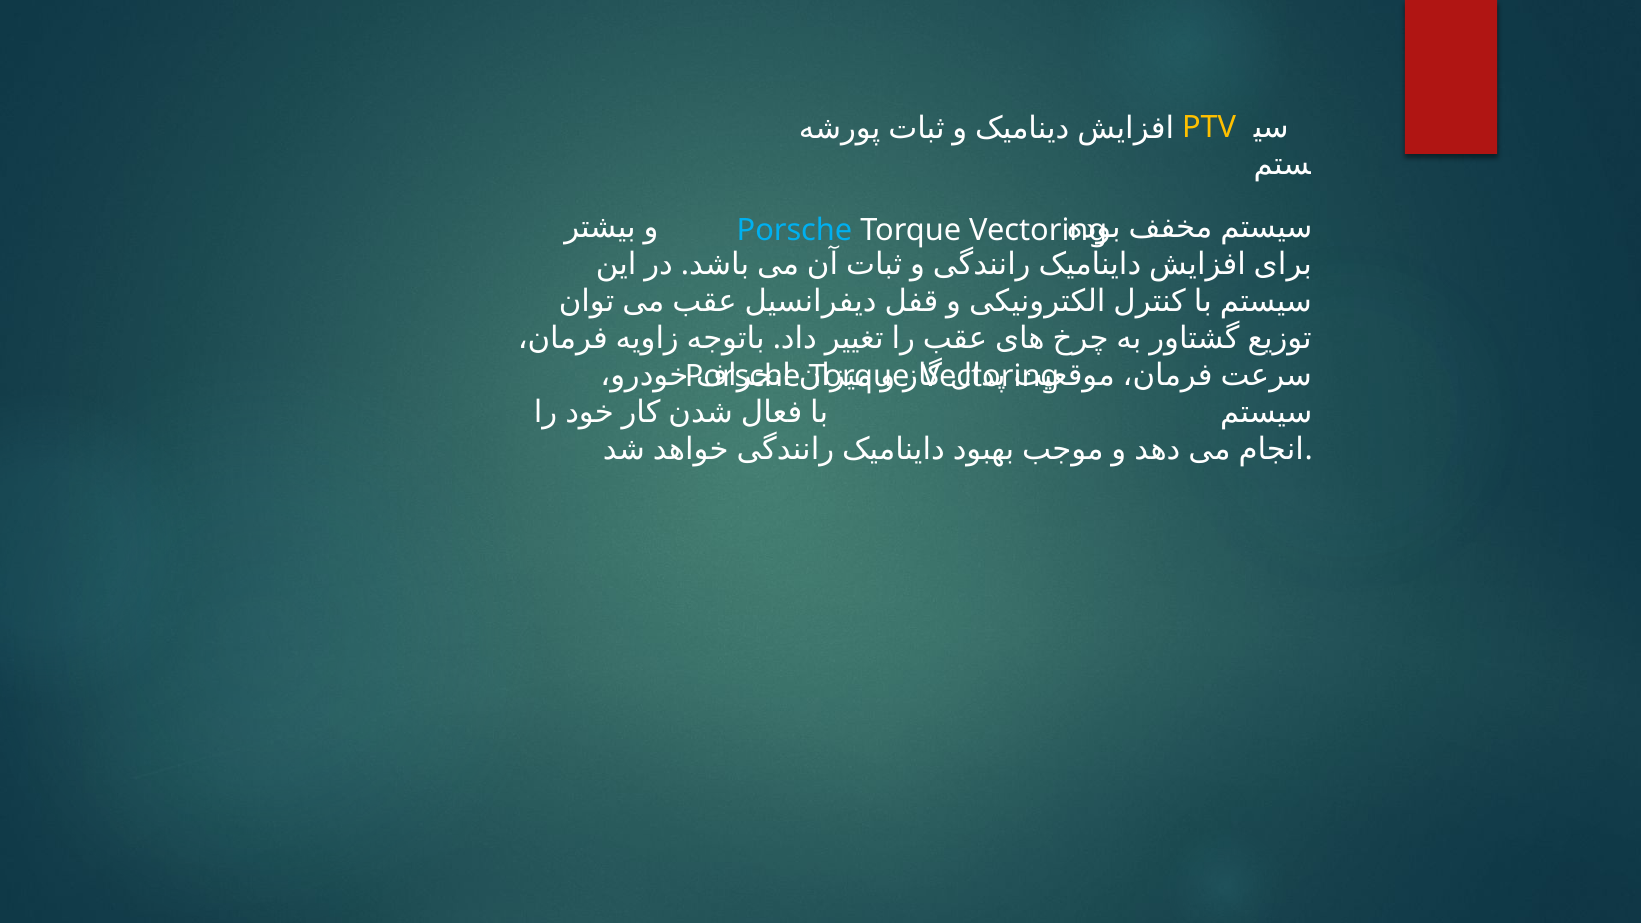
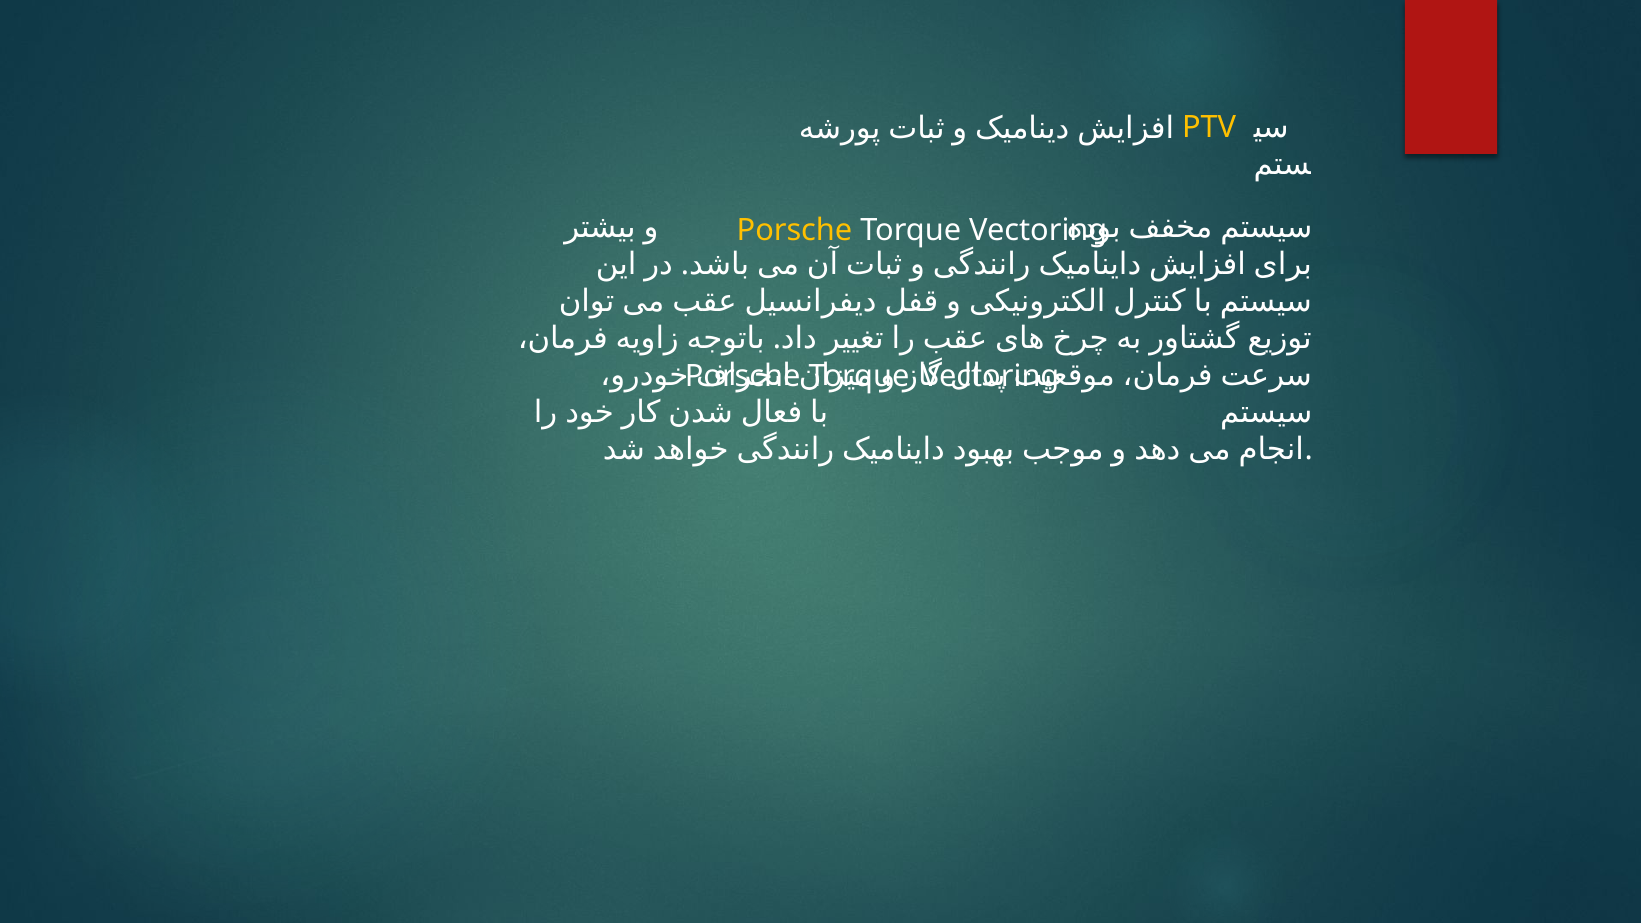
Porsche colour: light blue -> yellow (794, 230)
